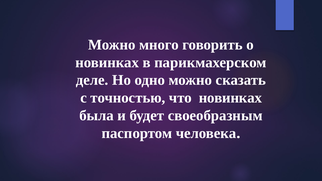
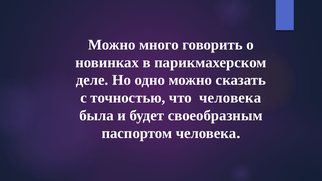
что новинках: новинках -> человека (230, 98)
